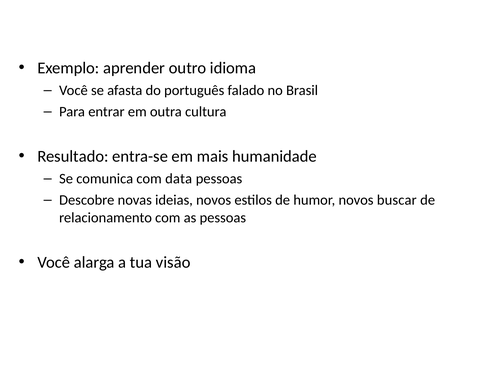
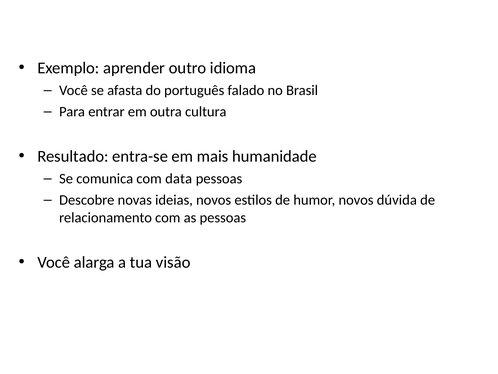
buscar: buscar -> dúvida (397, 200)
